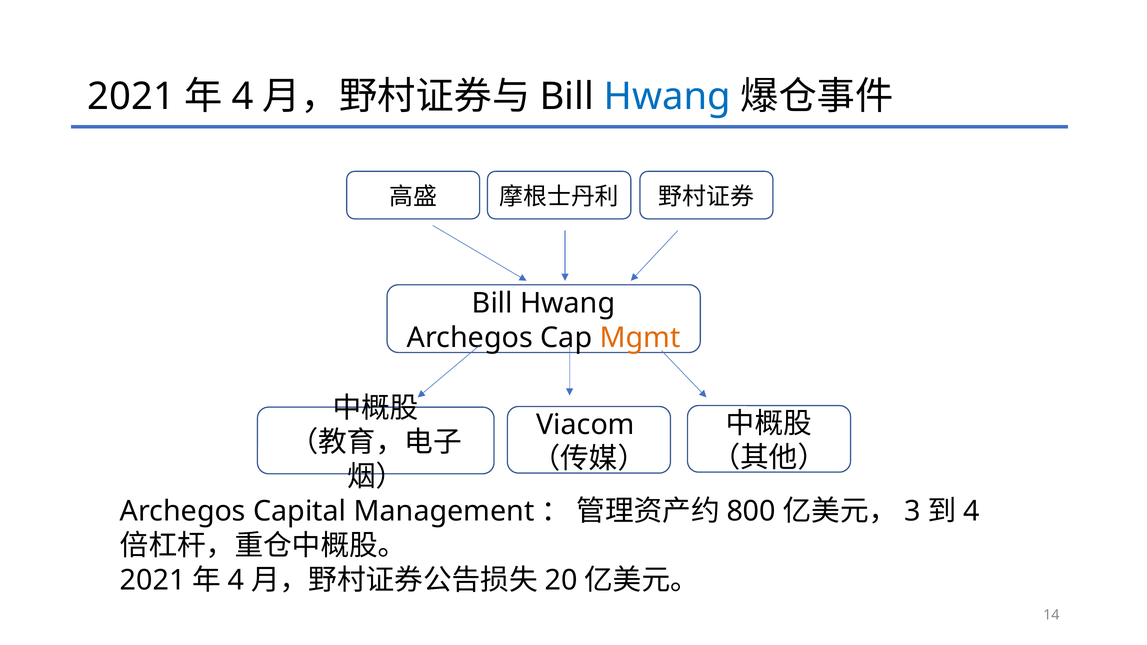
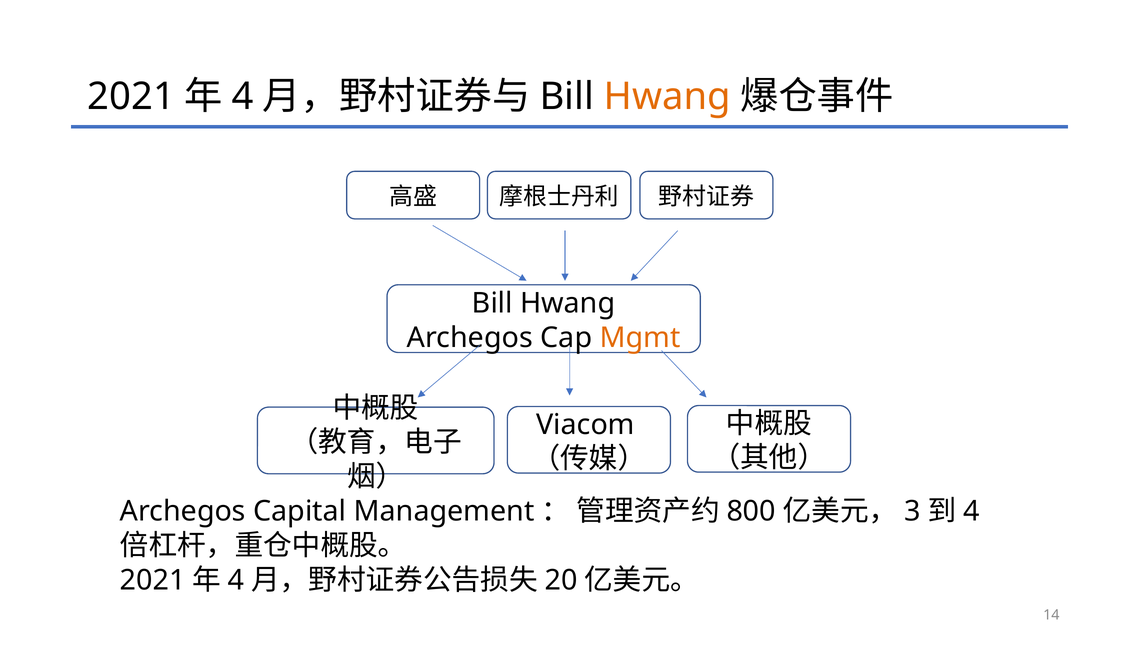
Hwang colour: blue -> orange (667, 96)
